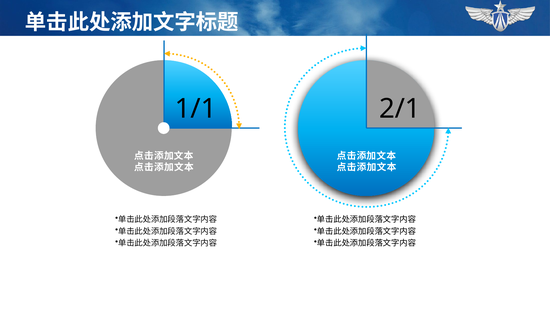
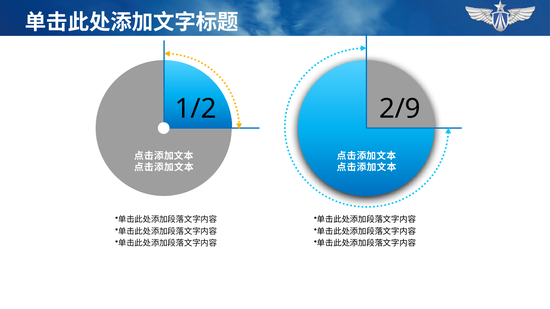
1/1: 1/1 -> 1/2 (196, 109)
2/1: 2/1 -> 2/9 (400, 109)
